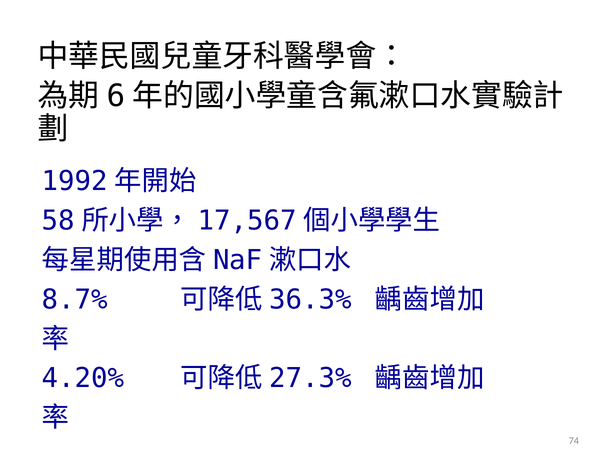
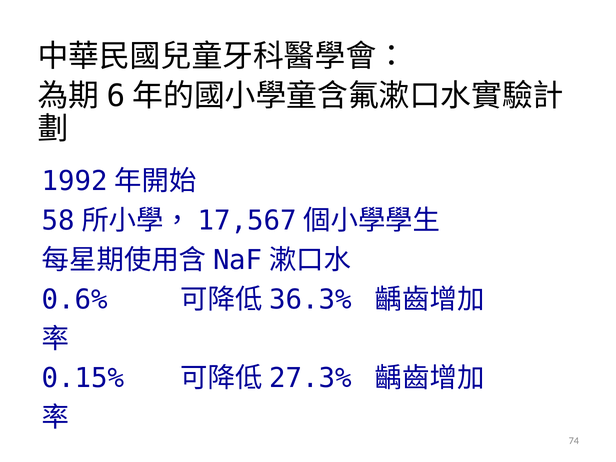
8.7%: 8.7% -> 0.6% (75, 300)
4.20%: 4.20% -> 0.15% (83, 378)
